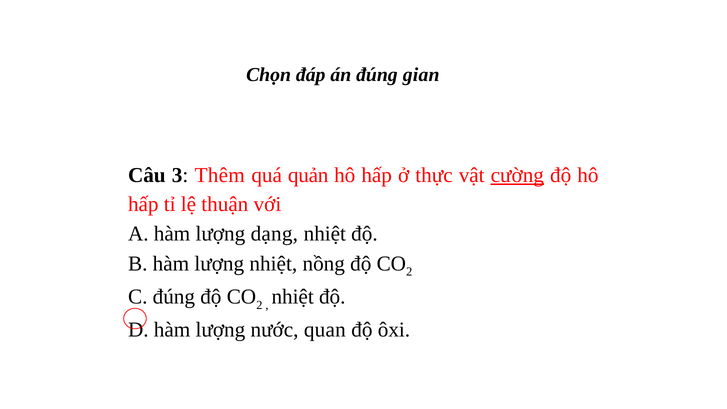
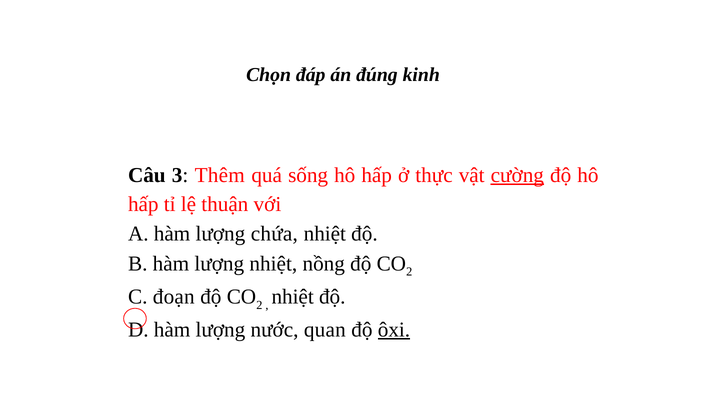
gian: gian -> kinh (421, 75)
quản: quản -> sống (308, 175)
dạng: dạng -> chứa (274, 234)
C đúng: đúng -> đoạn (174, 297)
ôxi underline: none -> present (394, 330)
